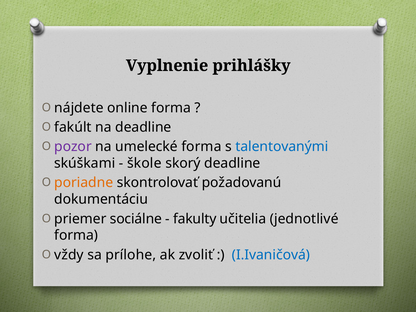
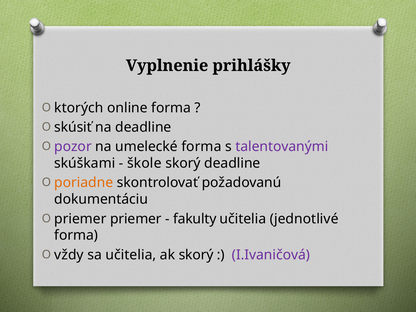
nájdete: nájdete -> ktorých (79, 108)
fakúlt: fakúlt -> skúsiť (73, 127)
talentovanými colour: blue -> purple (282, 147)
priemer sociálne: sociálne -> priemer (136, 219)
sa prílohe: prílohe -> učitelia (131, 255)
ak zvoliť: zvoliť -> skorý (196, 255)
I.Ivaničová colour: blue -> purple (271, 255)
